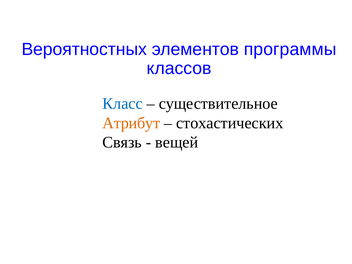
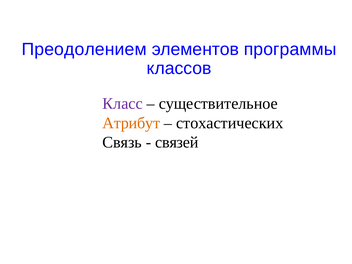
Вероятностных: Вероятностных -> Преодолением (84, 49)
Класс colour: blue -> purple (123, 104)
вещей: вещей -> связей (177, 142)
